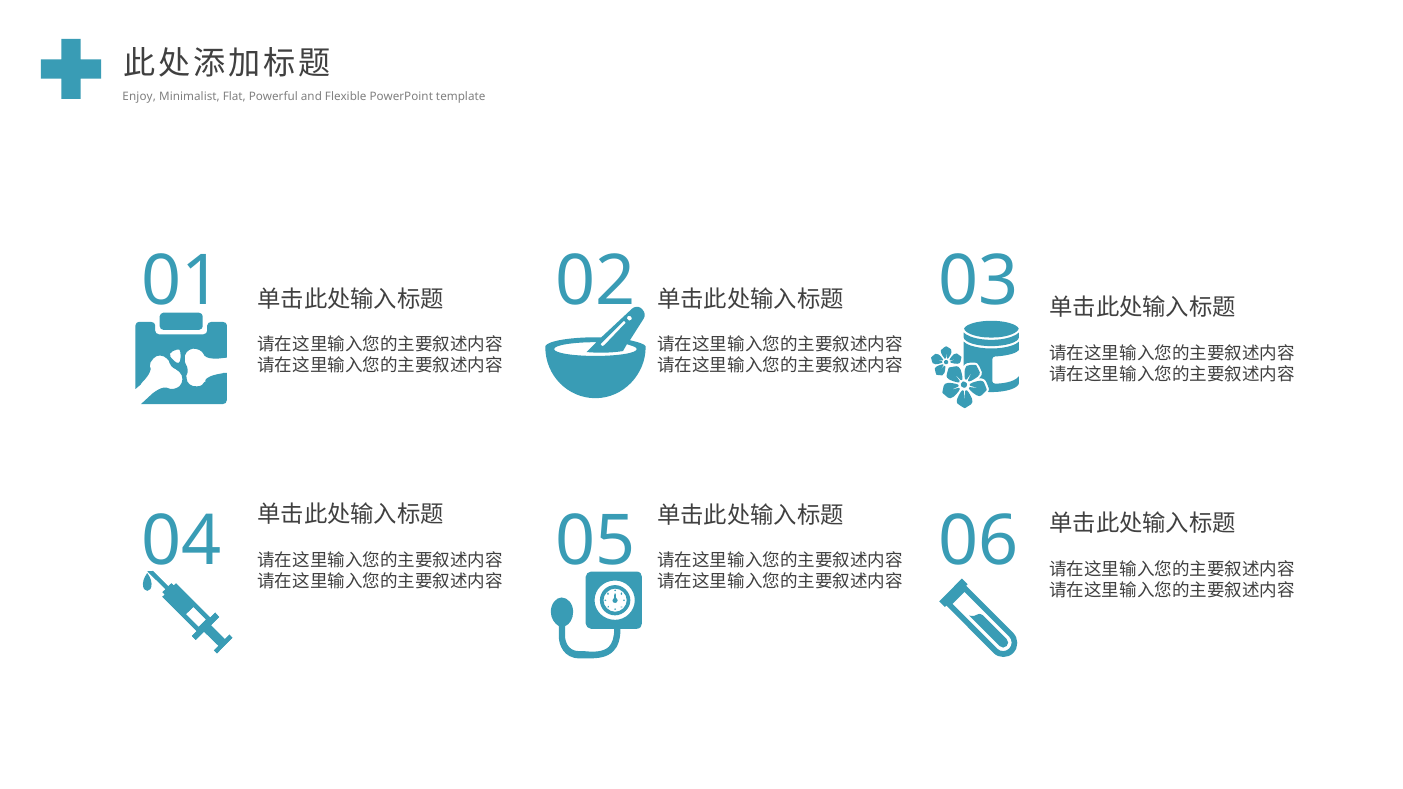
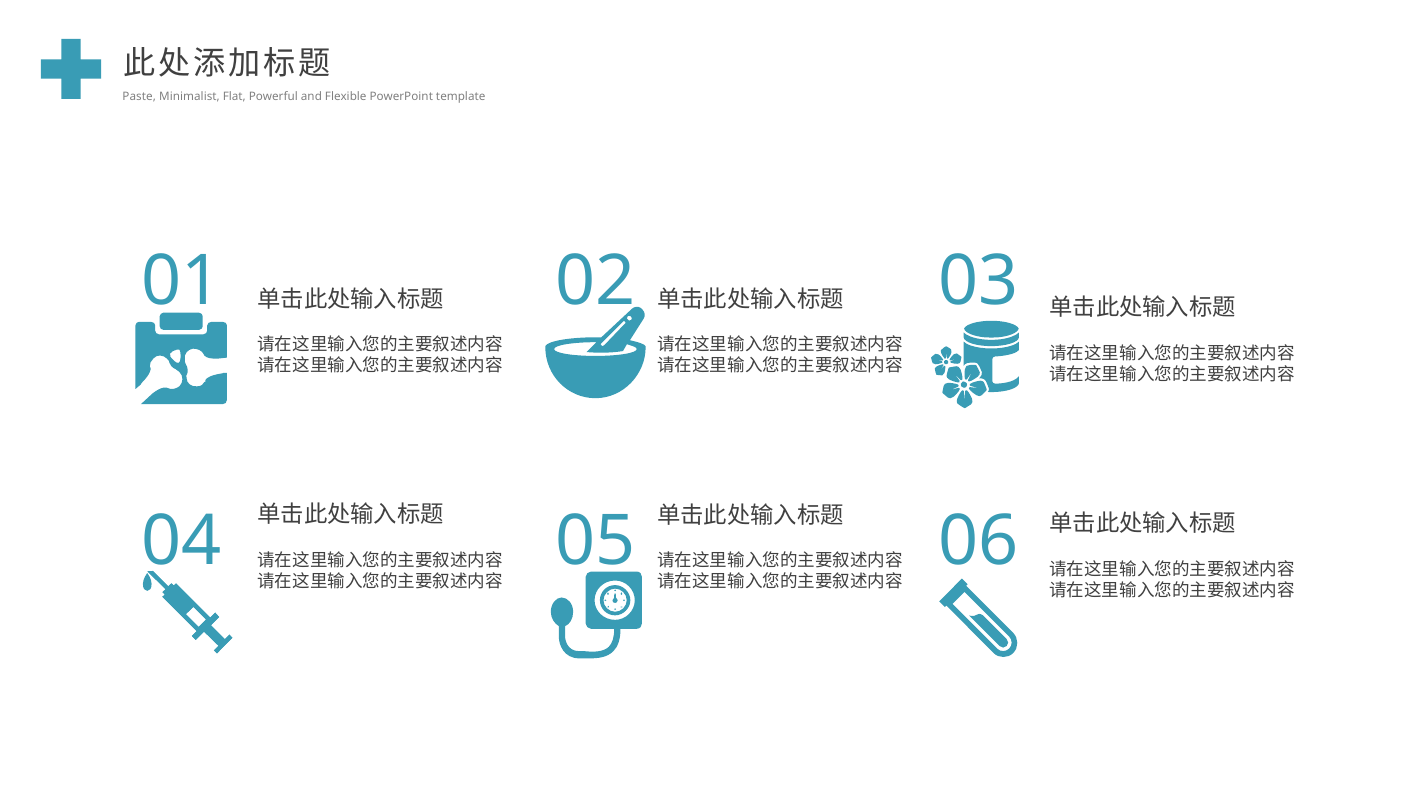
Enjoy: Enjoy -> Paste (139, 97)
